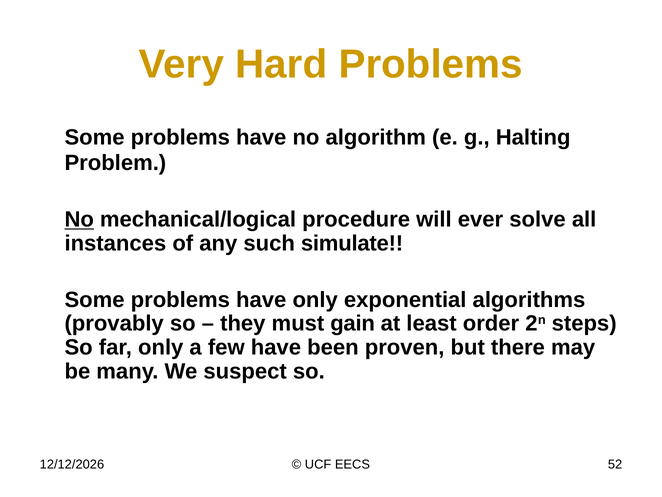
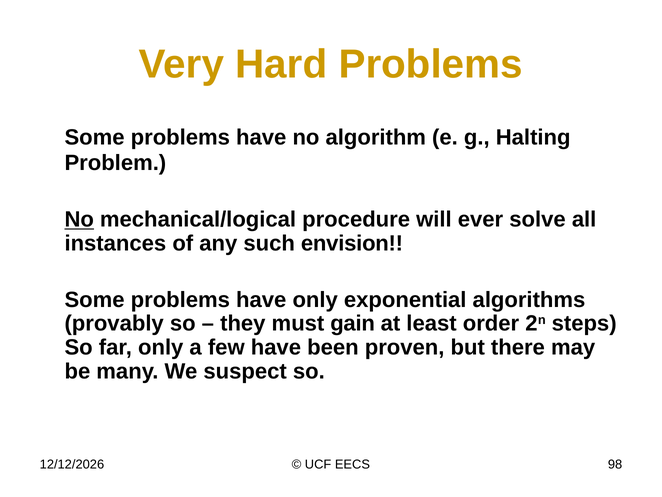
simulate: simulate -> envision (352, 243)
52: 52 -> 98 (615, 464)
